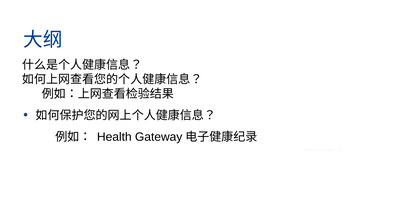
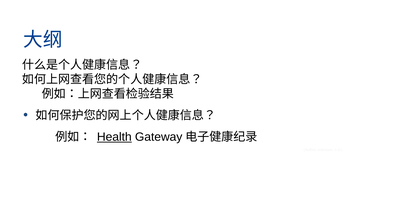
Health underline: none -> present (114, 137)
